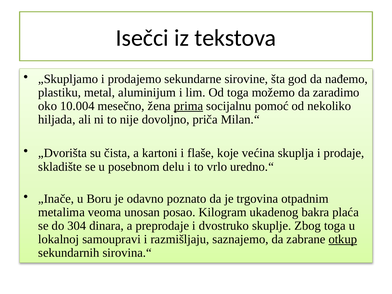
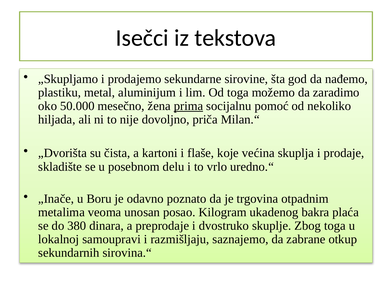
10.004: 10.004 -> 50.000 (77, 106)
304: 304 -> 380 (77, 226)
otkup underline: present -> none (343, 239)
